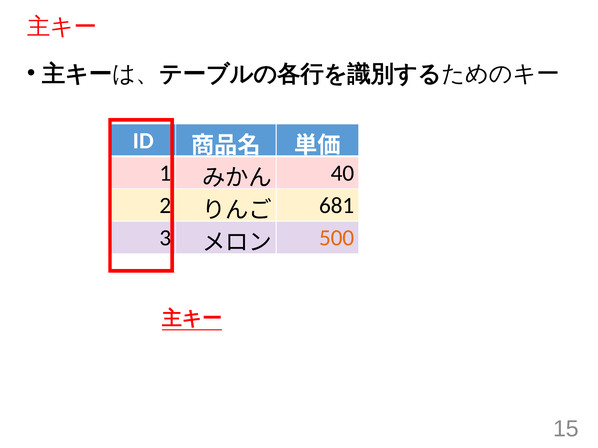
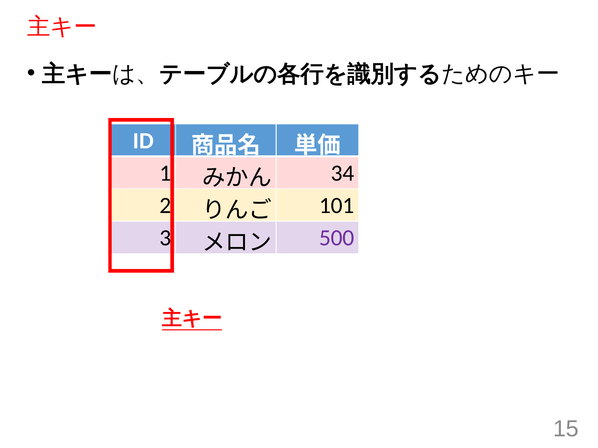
40: 40 -> 34 (343, 173)
681: 681 -> 101 (337, 206)
500 colour: orange -> purple (337, 238)
